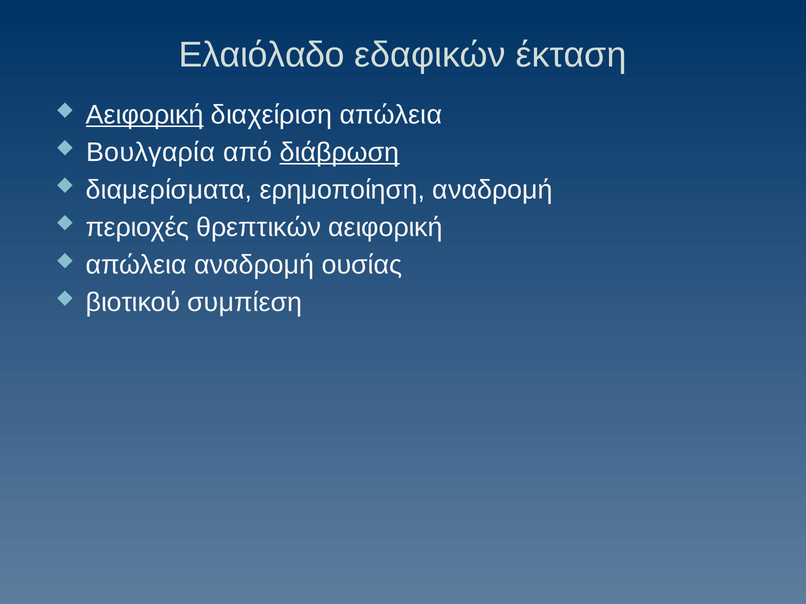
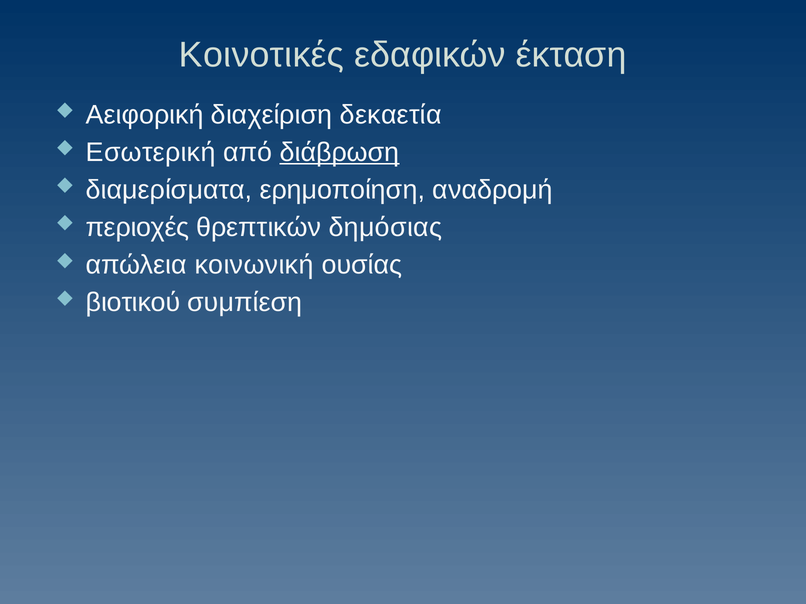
Ελαιόλαδο: Ελαιόλαδο -> Κοινοτικές (262, 55)
Αειφορική underline: present -> none (145, 115)
διαχείριση απώλεια: απώλεια -> δεκαετία (391, 115)
Βουλγαρία: Βουλγαρία -> Εσωτερική (151, 152)
θρεπτικών αειφορική: αειφορική -> δημόσιας (385, 228)
απώλεια αναδρομή: αναδρομή -> κοινωνική (254, 265)
